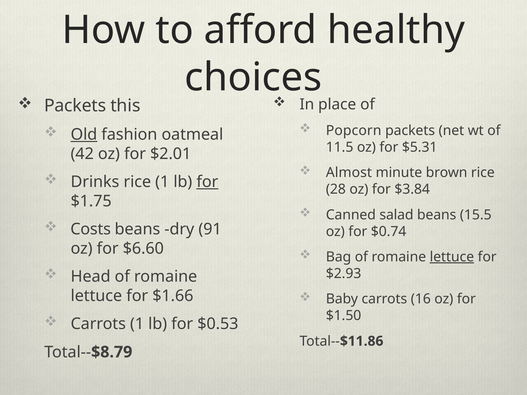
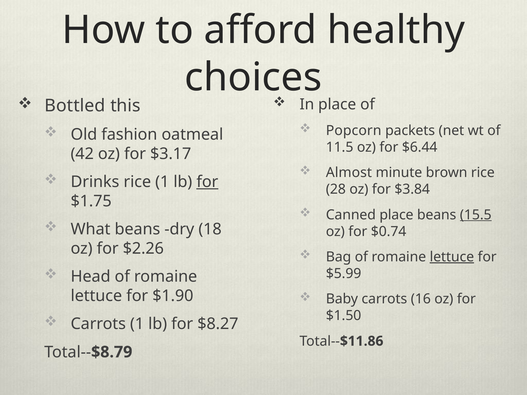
Packets: Packets -> Bottled (75, 106)
Old underline: present -> none (84, 135)
$5.31: $5.31 -> $6.44 (420, 147)
$2.01: $2.01 -> $3.17 (171, 154)
Canned salad: salad -> place (396, 215)
15.5 underline: none -> present (476, 215)
Costs: Costs -> What (91, 229)
91: 91 -> 18 (210, 229)
$6.60: $6.60 -> $2.26 (143, 249)
$2.93: $2.93 -> $5.99 (344, 274)
$1.66: $1.66 -> $1.90 (173, 296)
$0.53: $0.53 -> $8.27 (218, 324)
